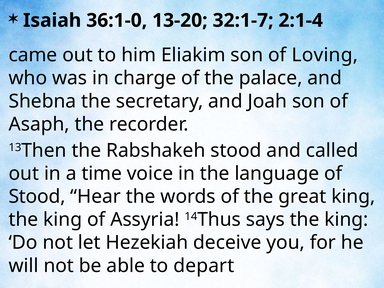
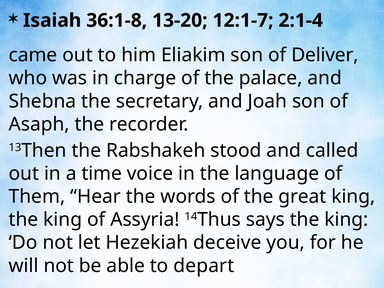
36:1-0: 36:1-0 -> 36:1-8 (117, 20)
32:1-7: 32:1-7 -> 12:1-7 (243, 20)
Loving: Loving -> Deliver (325, 55)
Stood: Stood -> Them (37, 197)
